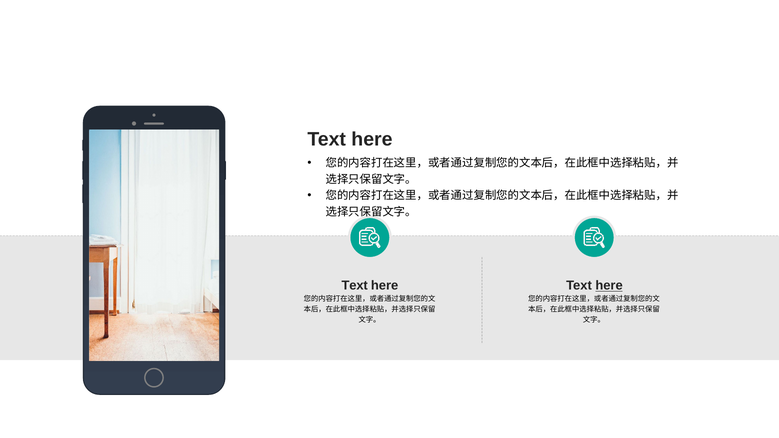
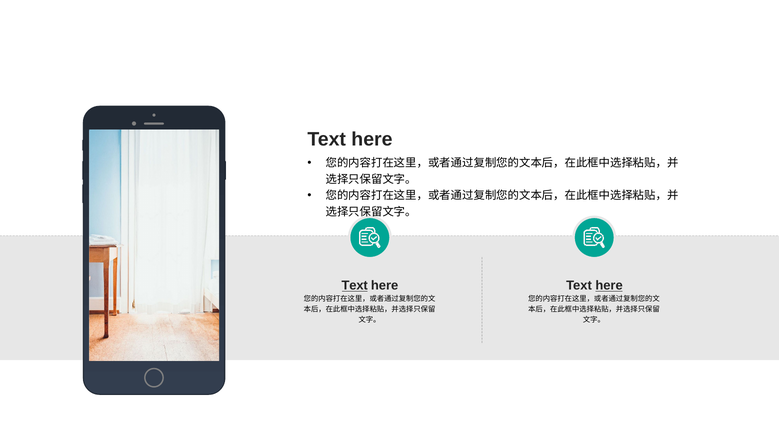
Text underline: none -> present (355, 286)
